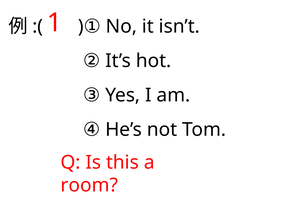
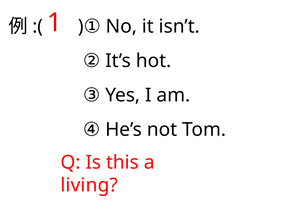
room: room -> living (89, 185)
